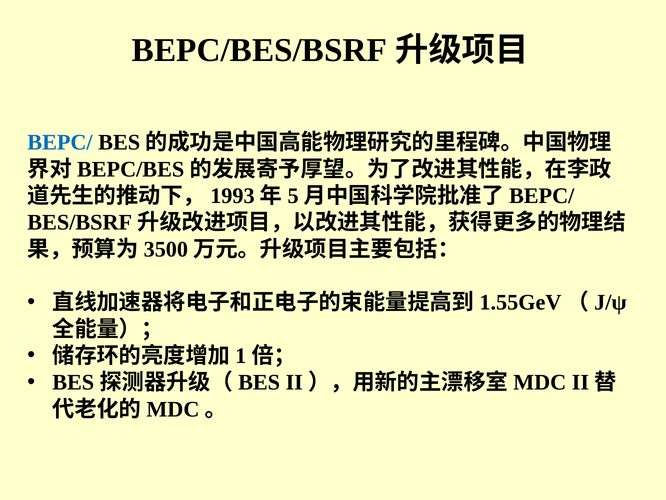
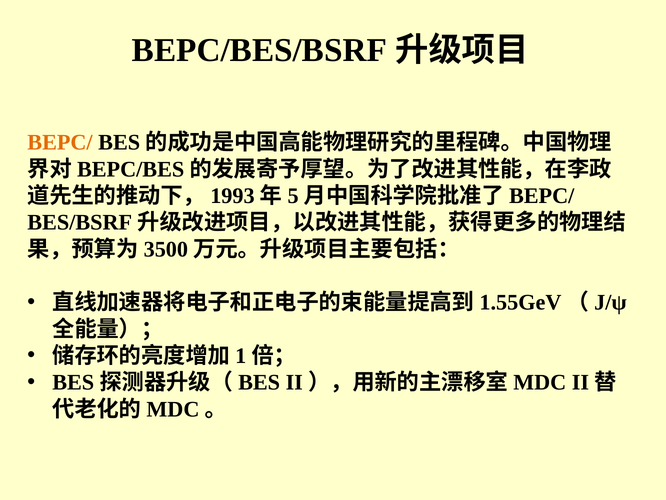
BEPC/ colour: blue -> orange (60, 142)
